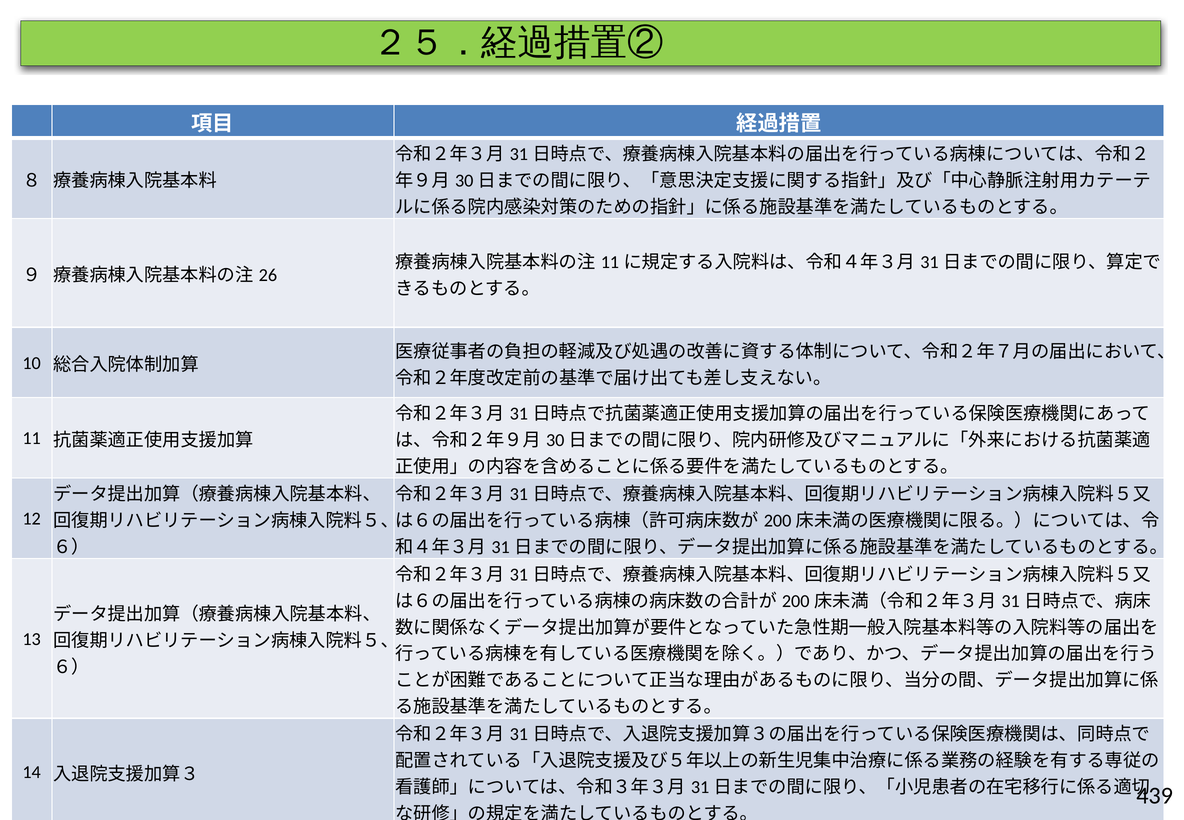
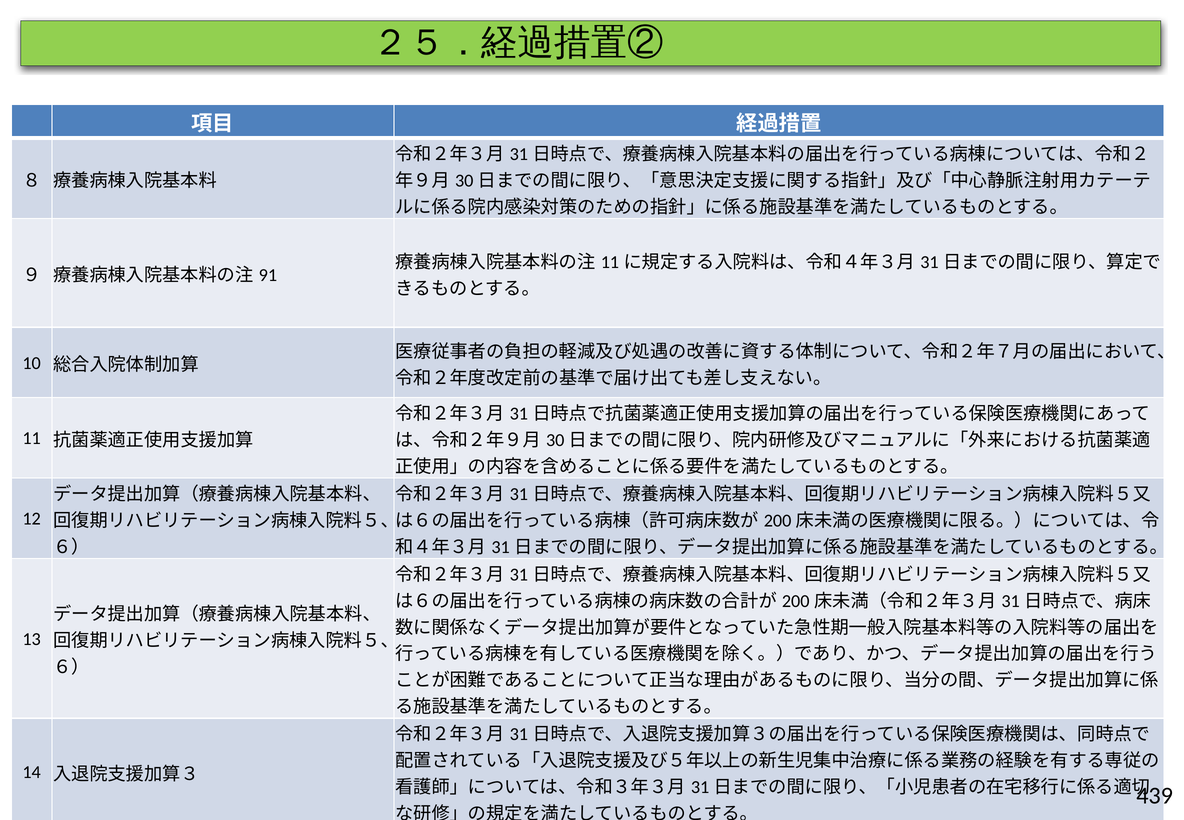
26: 26 -> 91 (268, 275)
